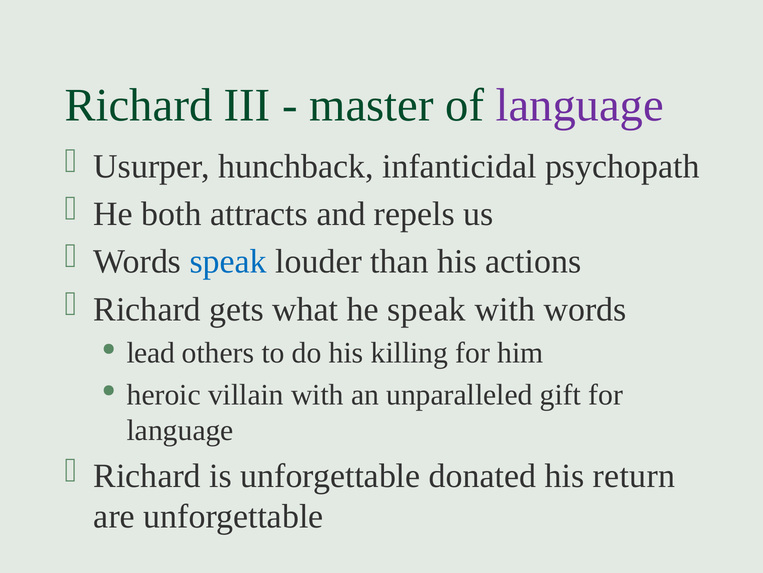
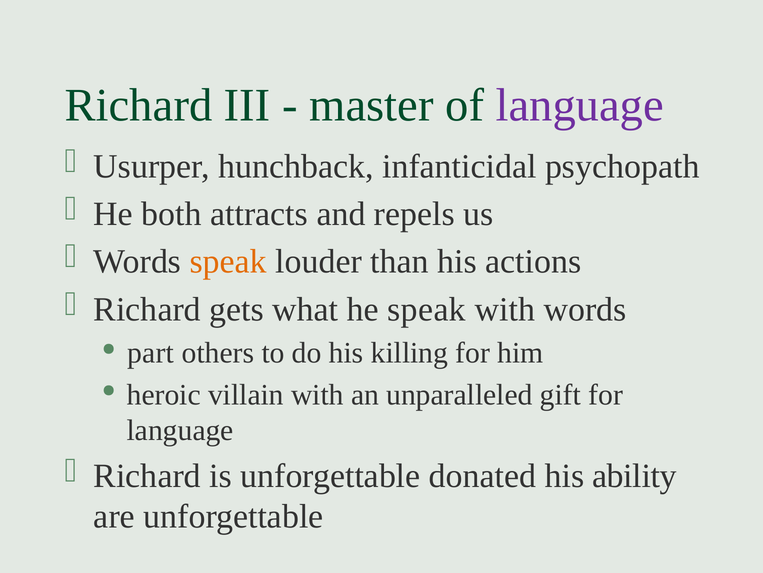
speak colour: blue -> orange (228, 261)
lead: lead -> part (151, 353)
return: return -> ability (634, 475)
